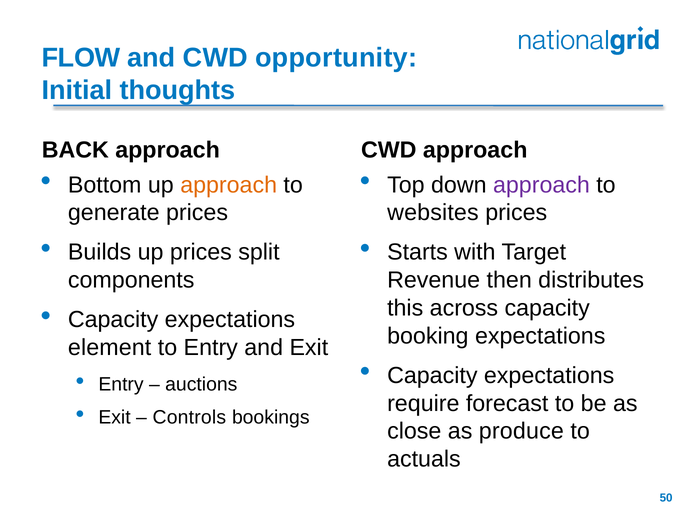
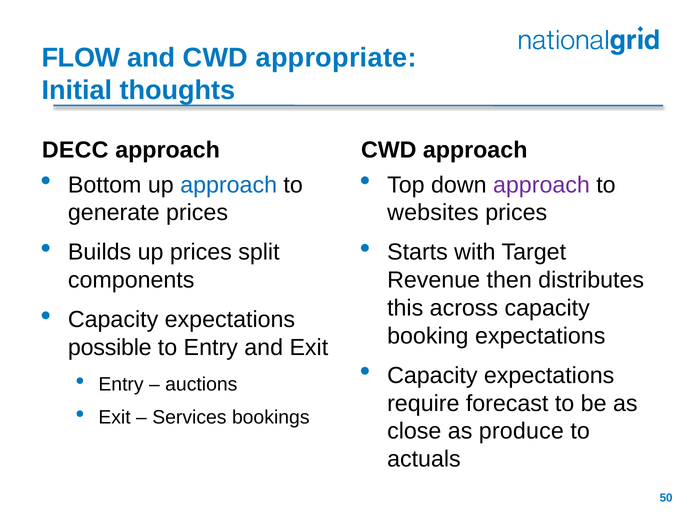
opportunity: opportunity -> appropriate (336, 58)
BACK: BACK -> DECC (75, 150)
approach colour: orange -> blue (229, 185)
element: element -> possible (110, 347)
Controls: Controls -> Services (189, 417)
